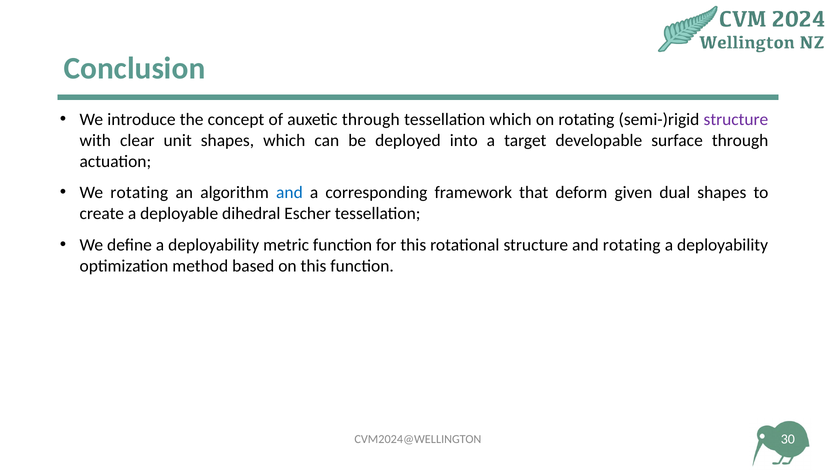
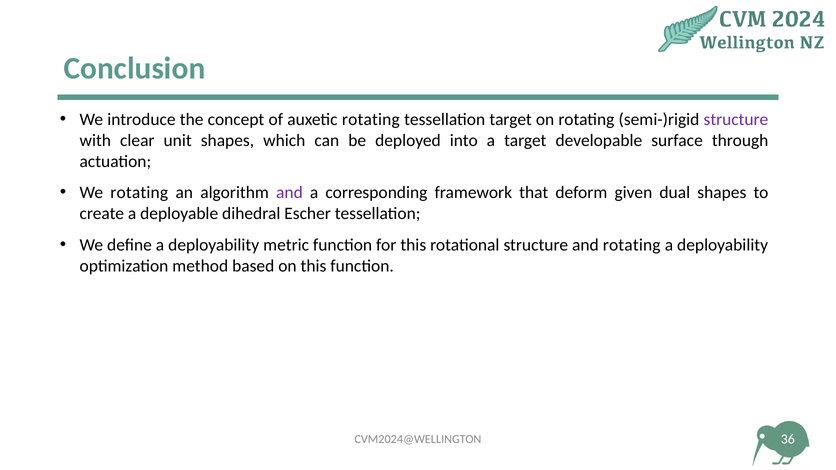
auxetic through: through -> rotating (371, 120)
tessellation which: which -> target (511, 120)
and colour: blue -> purple (289, 193)
30: 30 -> 36 (788, 440)
